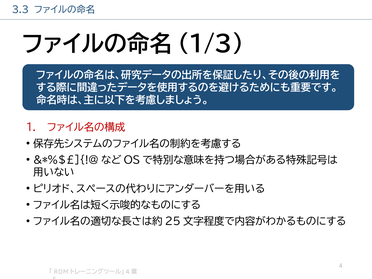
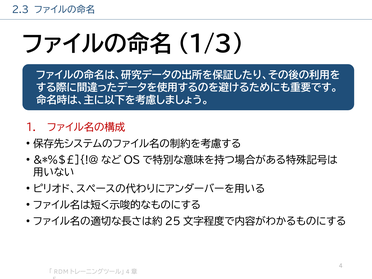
3.3: 3.3 -> 2.3 (20, 10)
